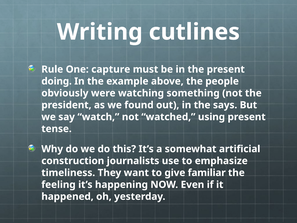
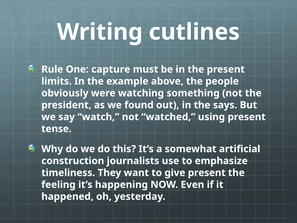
doing: doing -> limits (57, 81)
give familiar: familiar -> present (207, 173)
